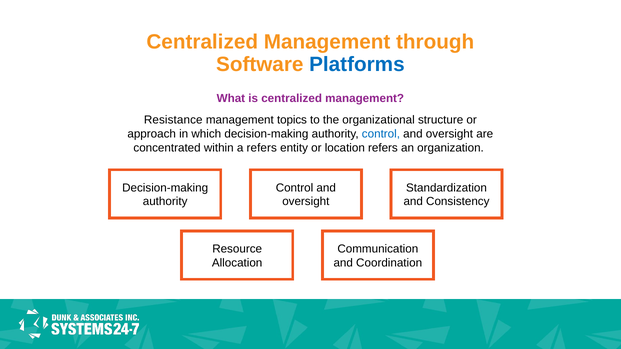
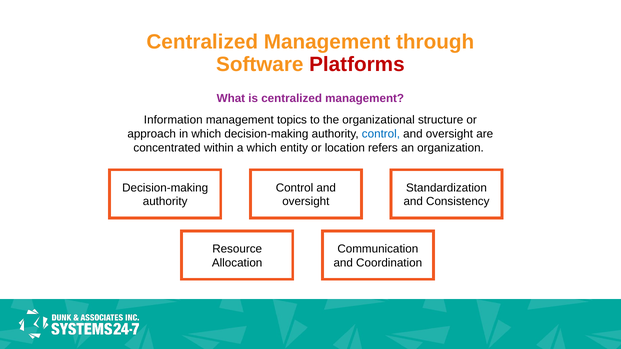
Platforms colour: blue -> red (357, 65)
Resistance: Resistance -> Information (173, 120)
a refers: refers -> which (262, 148)
